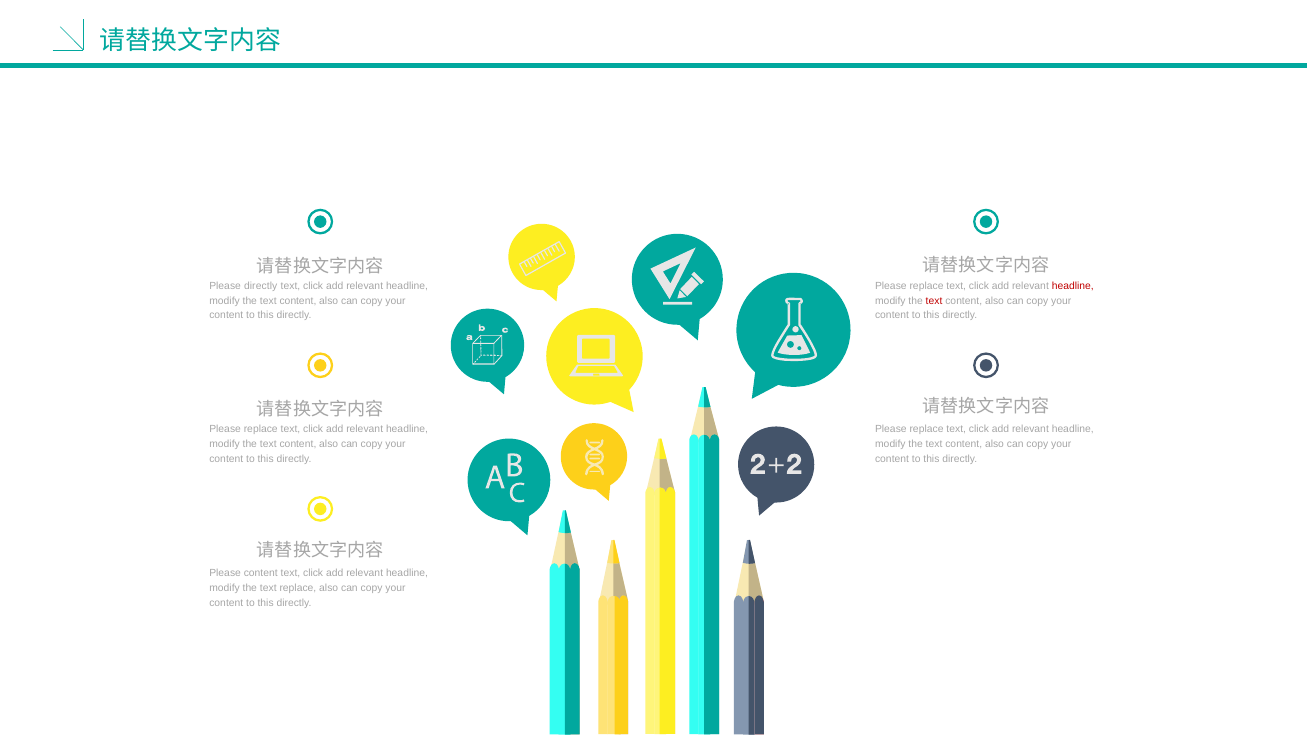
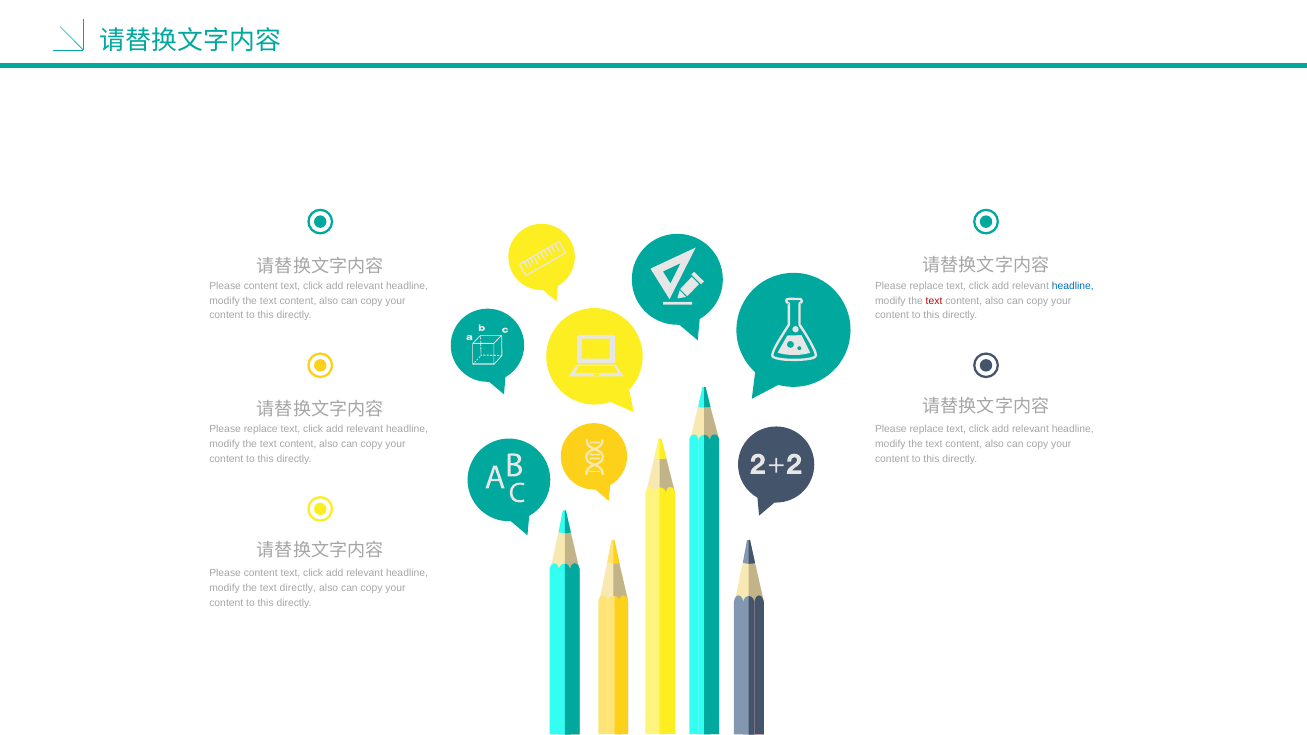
directly: directly -> content (261, 286)
headline colour: red -> blue (1073, 286)
text replace: replace -> directly (298, 588)
